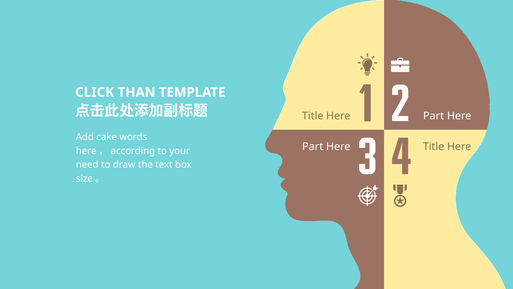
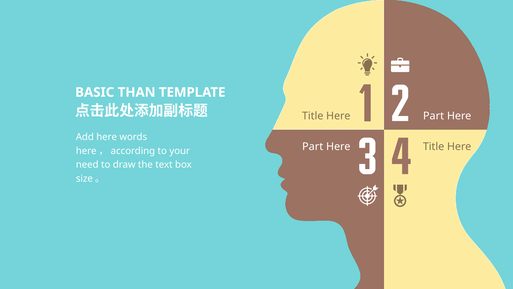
CLICK: CLICK -> BASIC (95, 92)
Add cake: cake -> here (107, 137)
